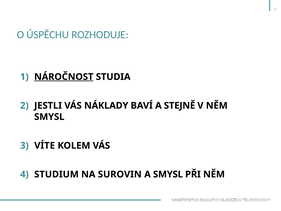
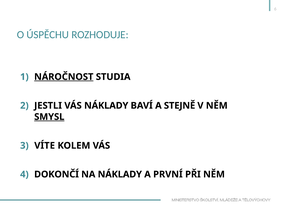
SMYSL underline: none -> present (49, 117)
STUDIUM: STUDIUM -> DOKONČÍ (57, 174)
NA SUROVIN: SUROVIN -> NÁKLADY (120, 174)
A SMYSL: SMYSL -> PRVNÍ (168, 174)
